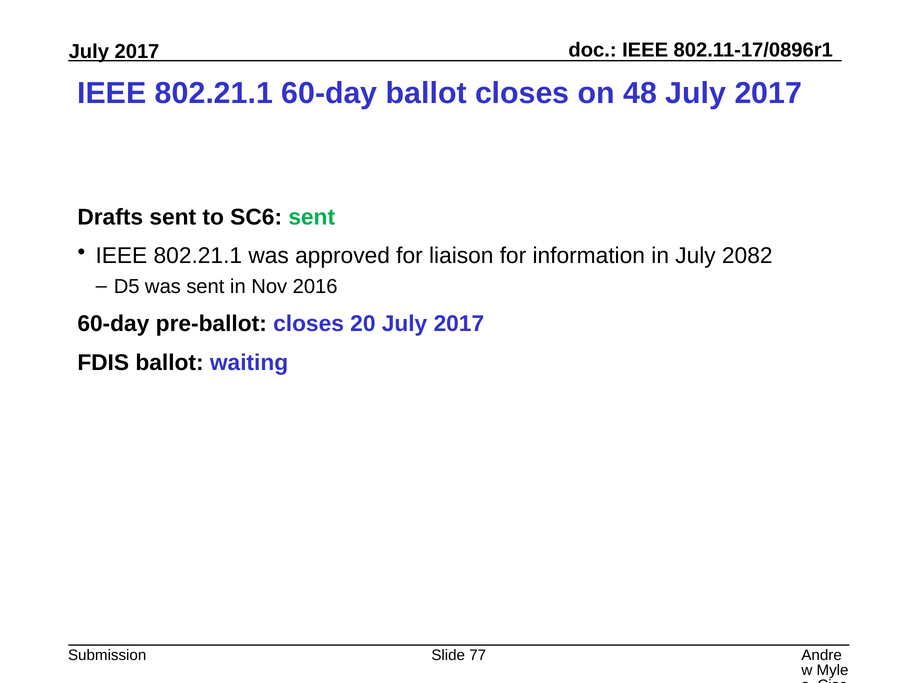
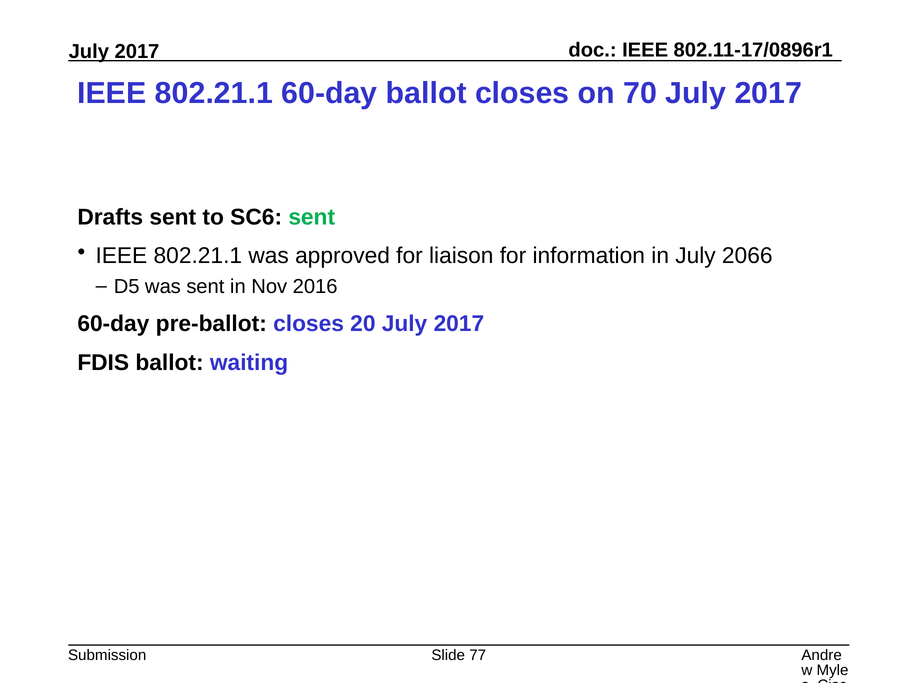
48: 48 -> 70 (640, 93)
2082: 2082 -> 2066 (747, 256)
